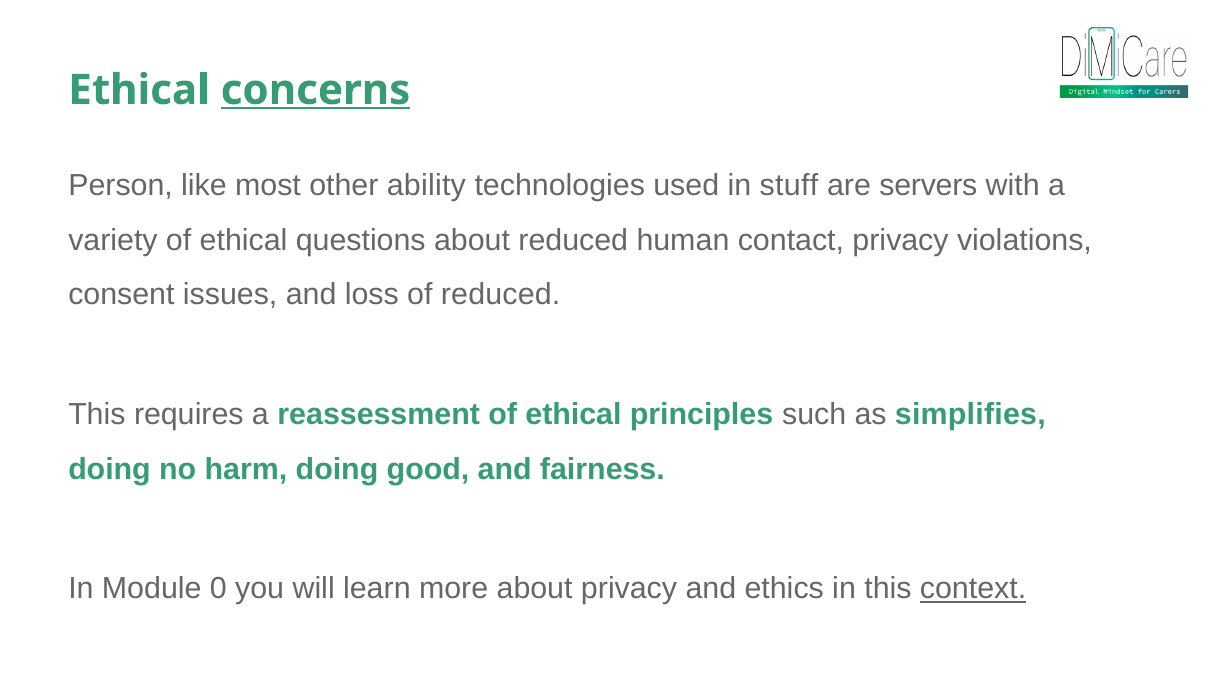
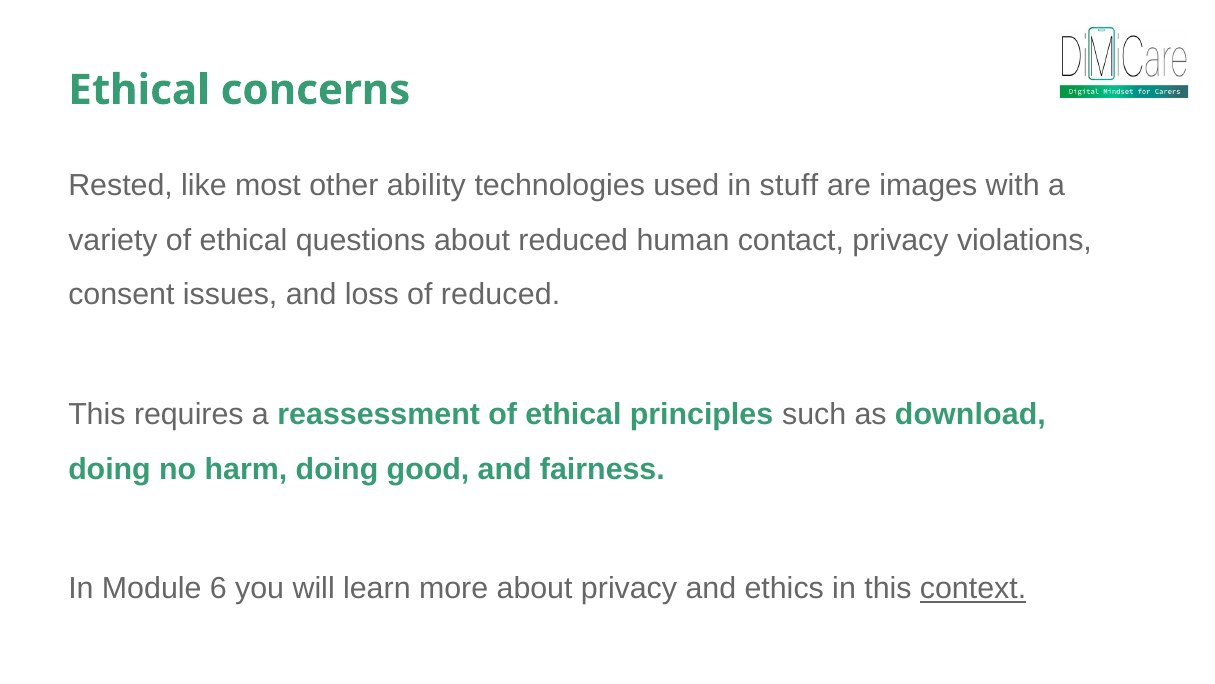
concerns underline: present -> none (316, 90)
Person: Person -> Rested (121, 185)
servers: servers -> images (928, 185)
simplifies: simplifies -> download (970, 414)
0: 0 -> 6 (218, 588)
